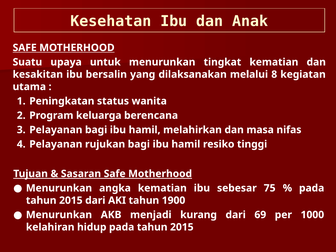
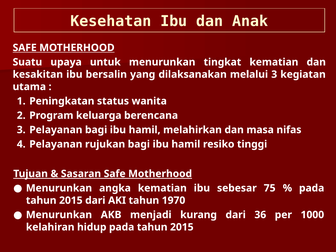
melalui 8: 8 -> 3 (274, 74)
1900: 1900 -> 1970 (174, 200)
69: 69 -> 36 (260, 215)
